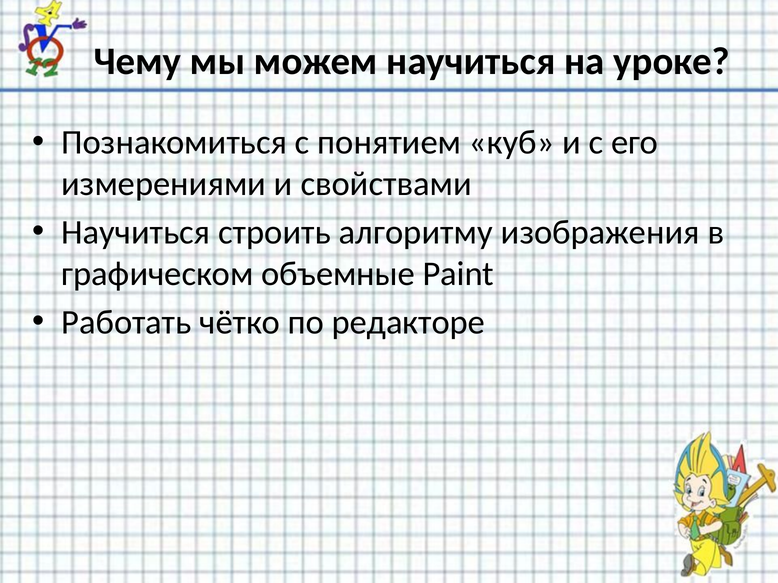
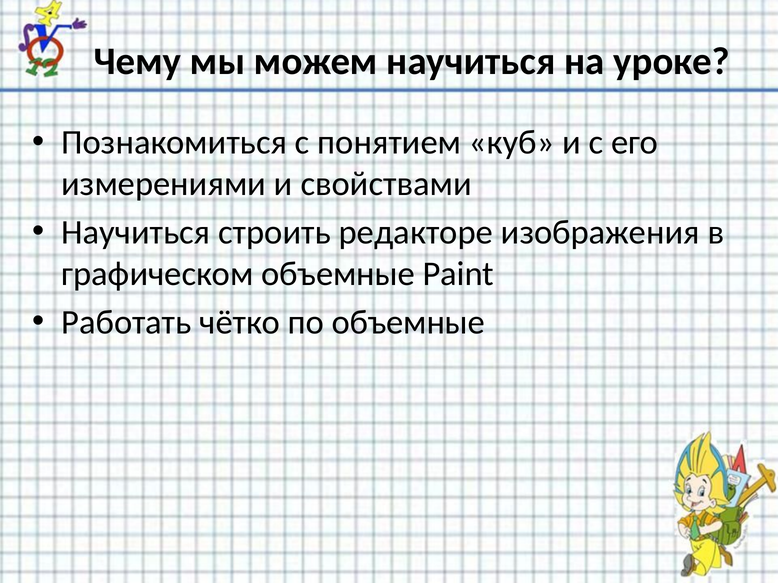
алгоритму: алгоритму -> редакторе (416, 232)
по редакторе: редакторе -> объемные (408, 322)
